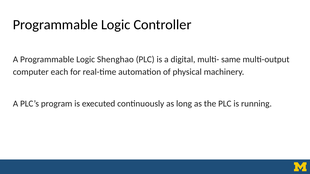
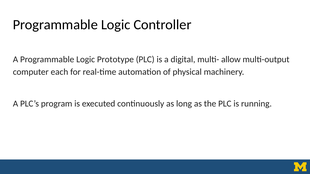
Shenghao: Shenghao -> Prototype (115, 60)
same: same -> allow (231, 60)
